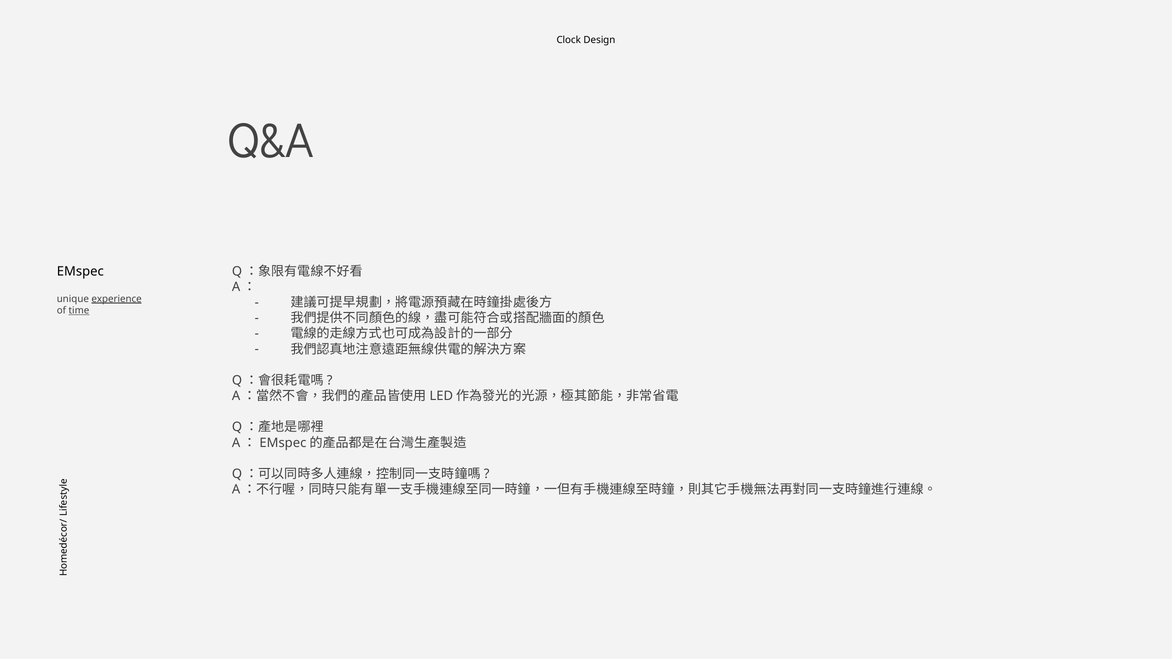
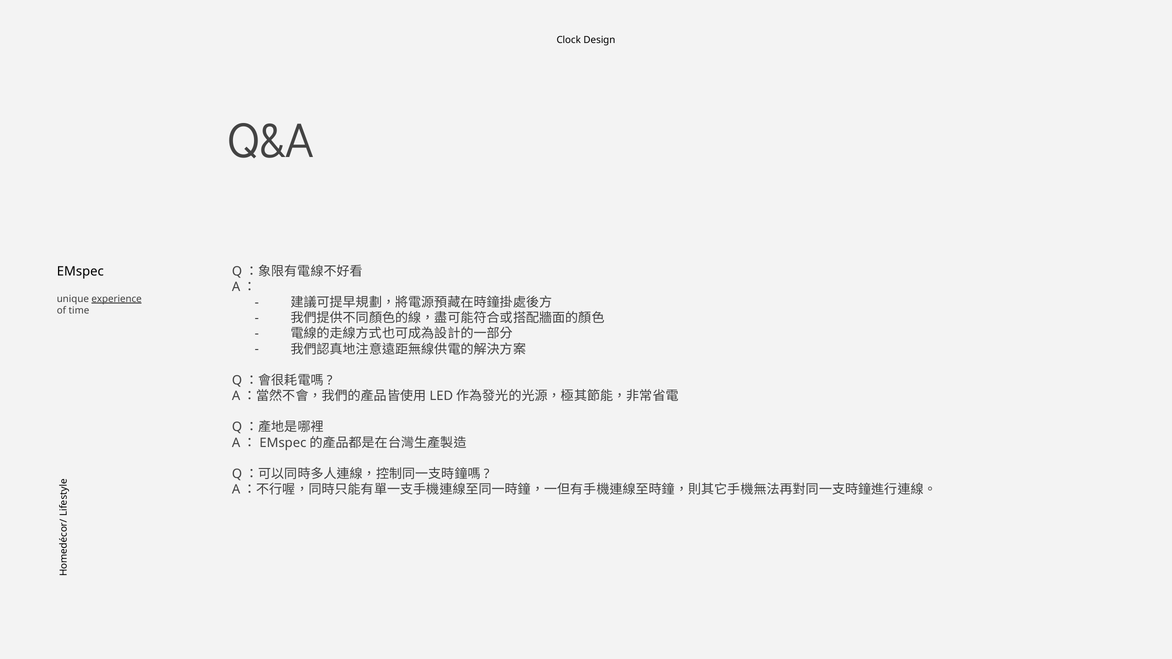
time underline: present -> none (79, 311)
